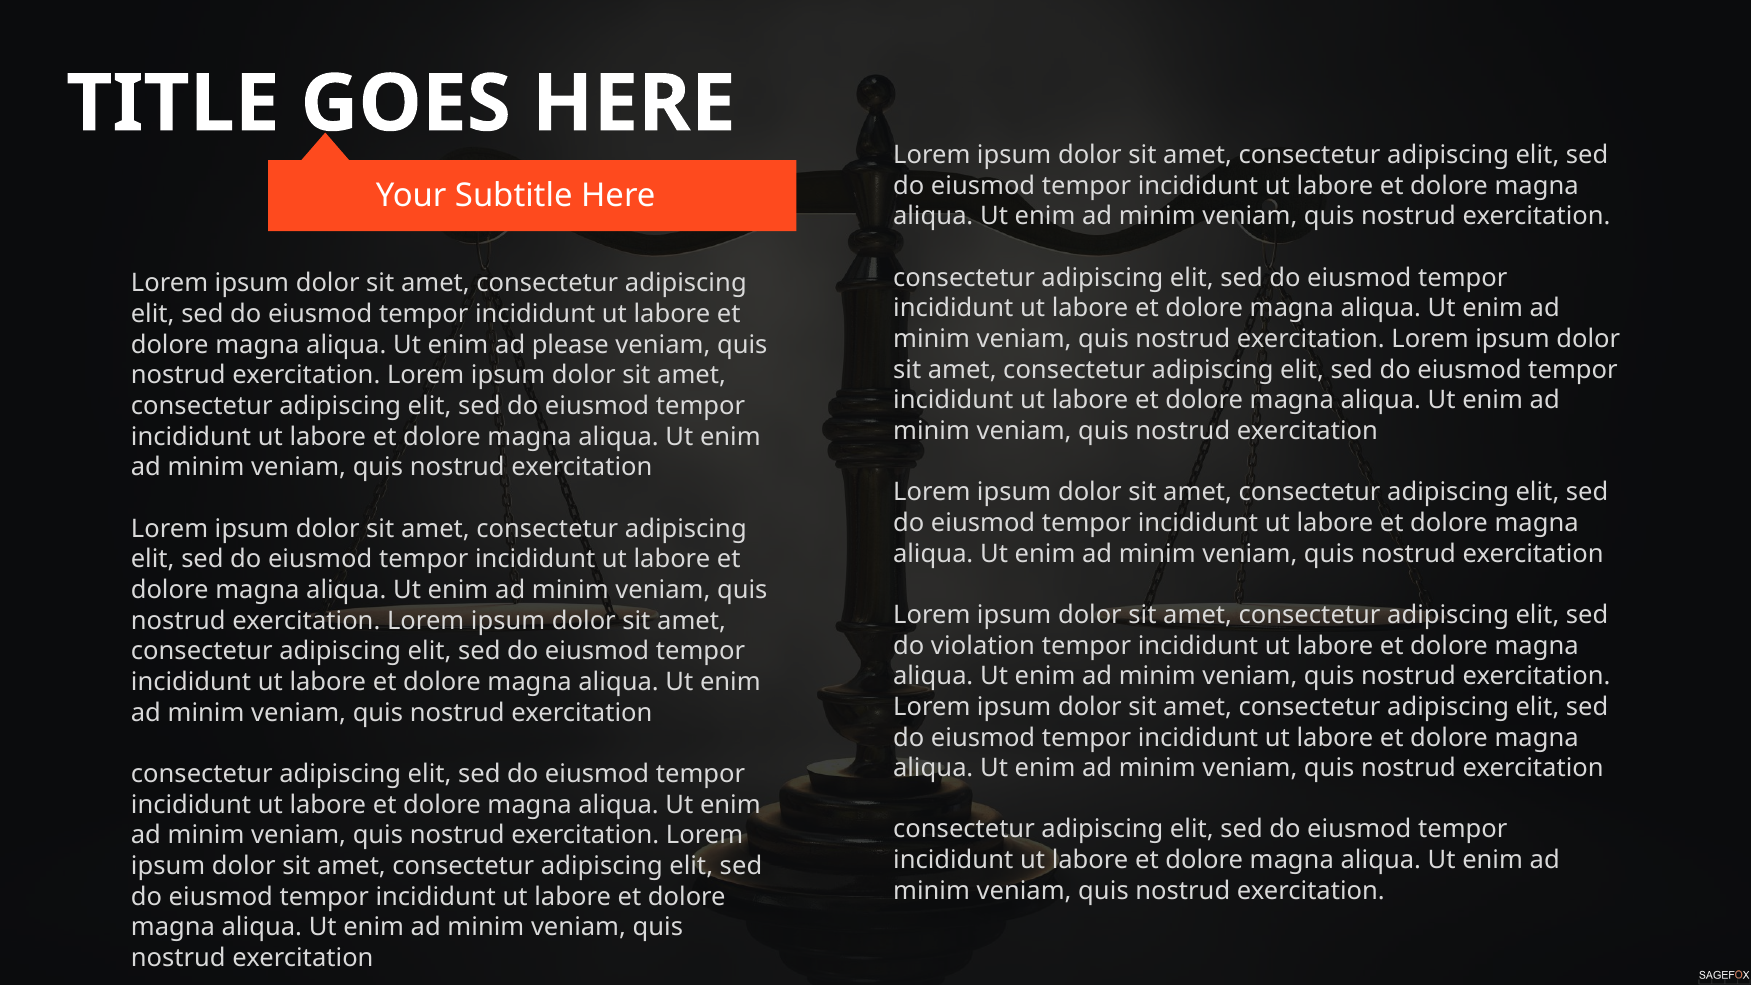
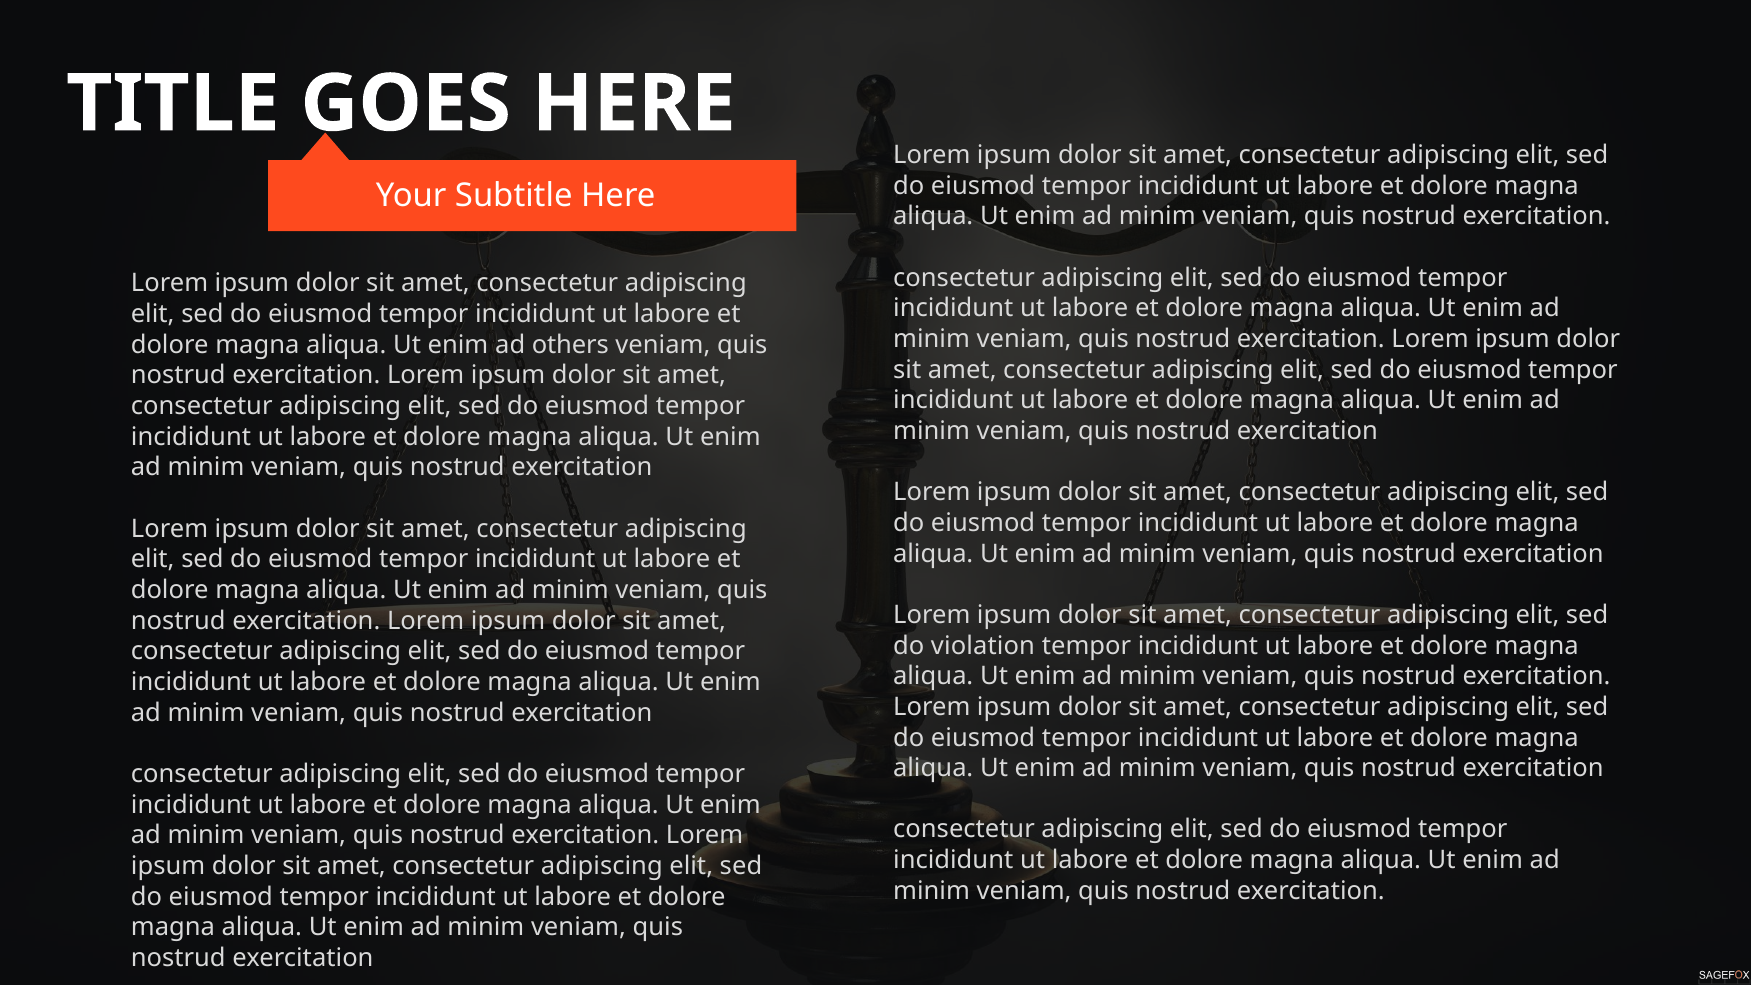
please: please -> others (570, 345)
